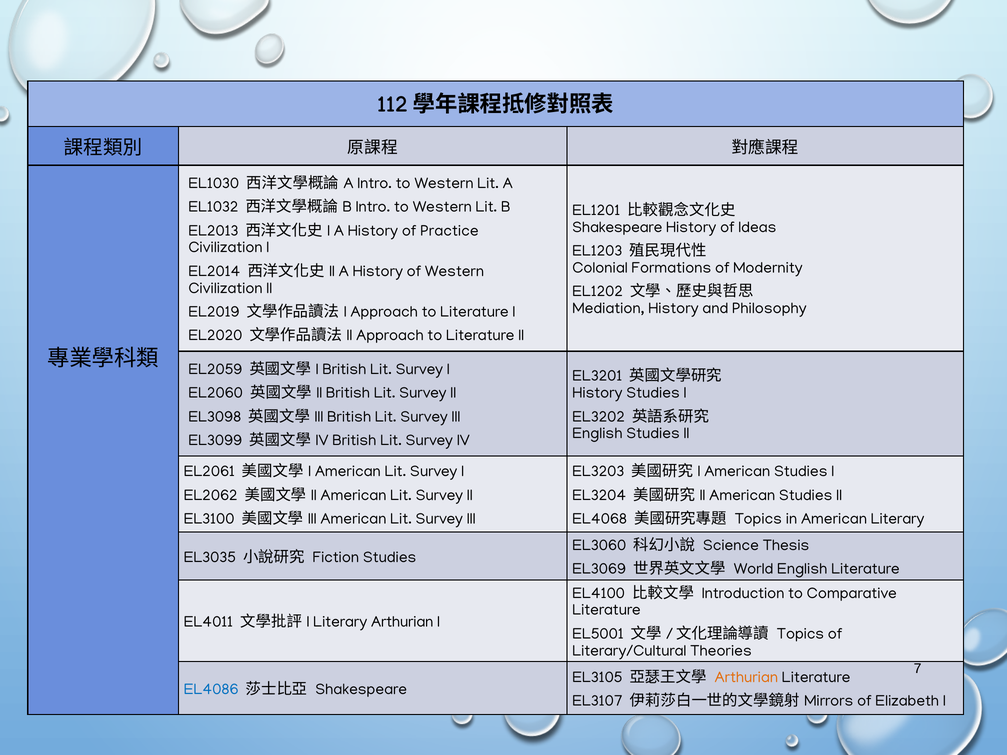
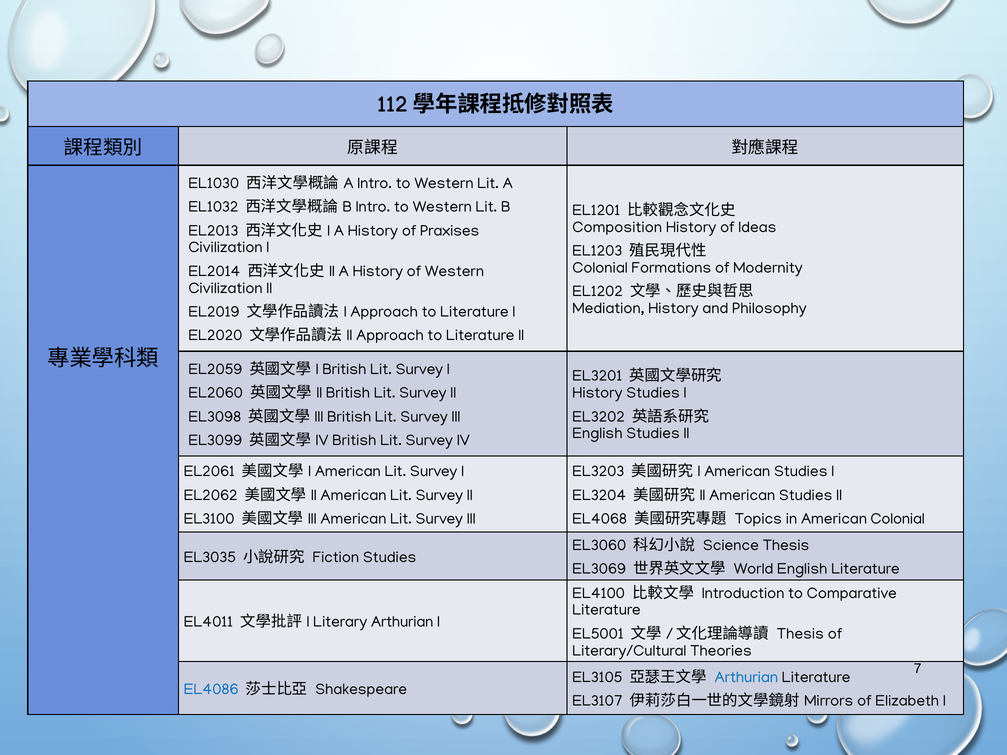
Shakespeare: Shakespeare -> Composition (617, 227)
Practice: Practice -> Praxises (450, 231)
American Literary: Literary -> Colonial (898, 519)
Topics: Topics -> Thesis (800, 634)
Arthurian colour: orange -> blue (746, 677)
